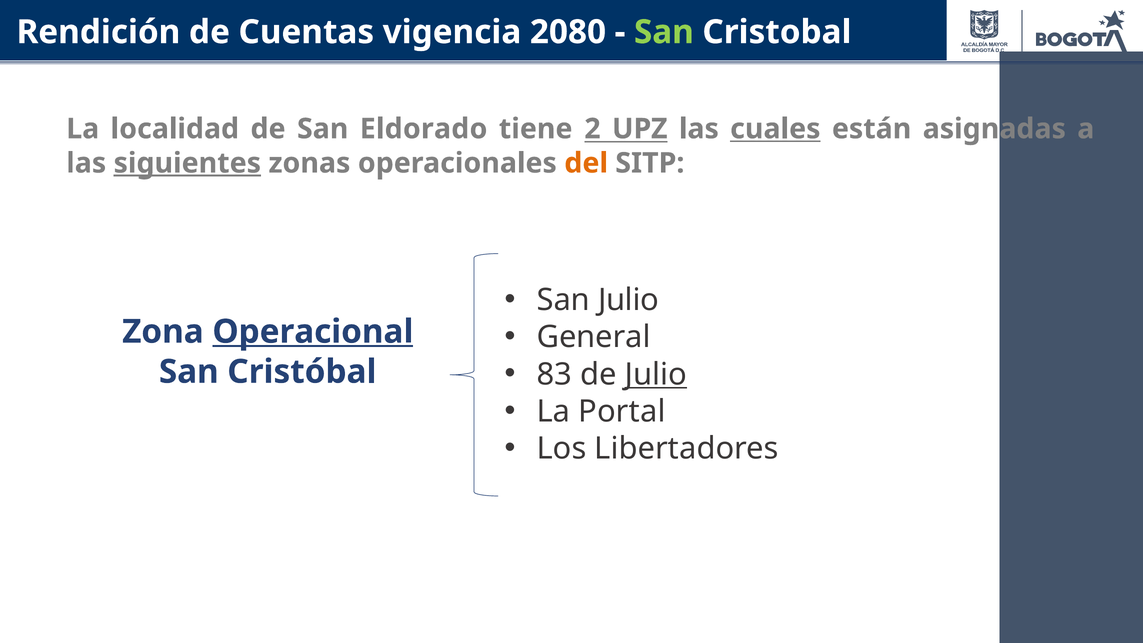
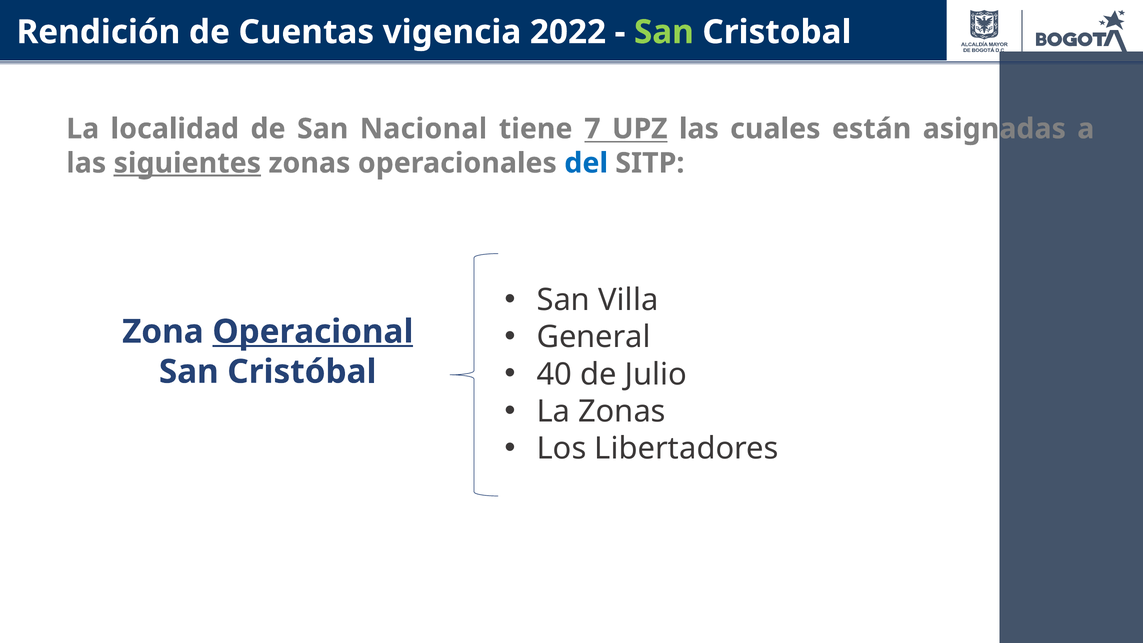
2080: 2080 -> 2022 (568, 32)
Eldorado: Eldorado -> Nacional (424, 129)
2: 2 -> 7 (593, 129)
cuales underline: present -> none (775, 129)
del colour: orange -> blue (586, 163)
San Julio: Julio -> Villa (628, 300)
83: 83 -> 40 (554, 374)
Julio underline: present -> none (656, 374)
La Portal: Portal -> Zonas (622, 411)
